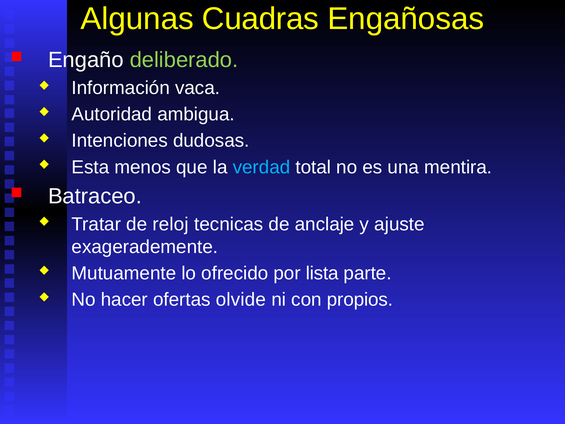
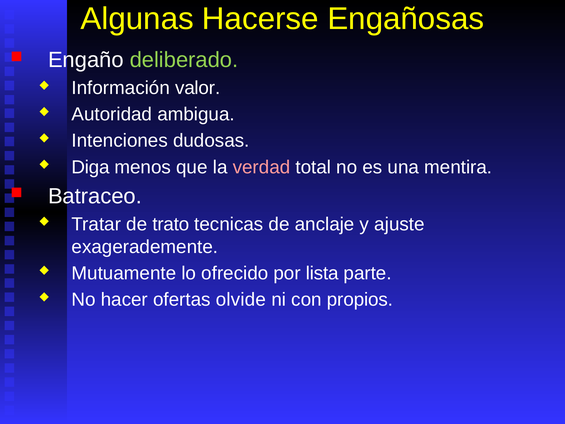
Cuadras: Cuadras -> Hacerse (260, 19)
vaca: vaca -> valor (198, 88)
Esta: Esta -> Diga (91, 167)
verdad colour: light blue -> pink (262, 167)
reloj: reloj -> trato (171, 224)
